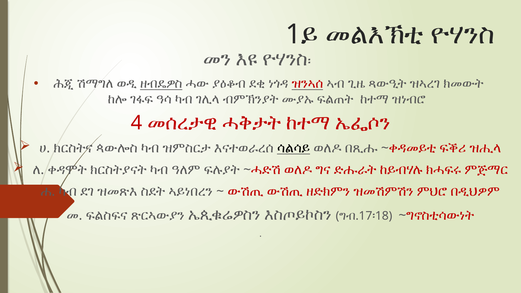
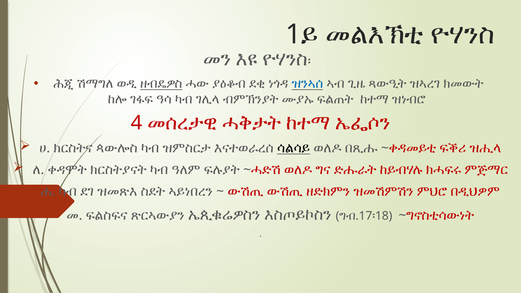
ዝንኣሰ colour: red -> blue (307, 84)
